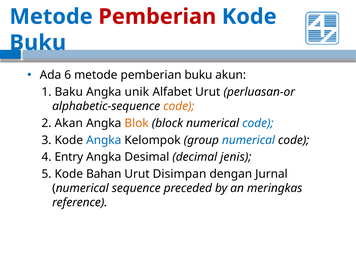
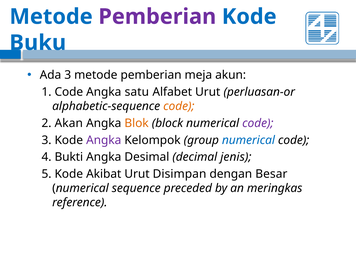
Pemberian colour: red -> purple (157, 17)
Ada 6: 6 -> 3 (68, 75)
pemberian buku: buku -> meja (198, 75)
1 Baku: Baku -> Code (69, 92)
unik: unik -> satu (137, 92)
code colour: blue -> purple (258, 123)
Angka colour: blue -> purple (104, 140)
Entry: Entry -> Bukti (69, 157)
Bahan: Bahan -> Akibat (104, 174)
Jurnal: Jurnal -> Besar (271, 174)
